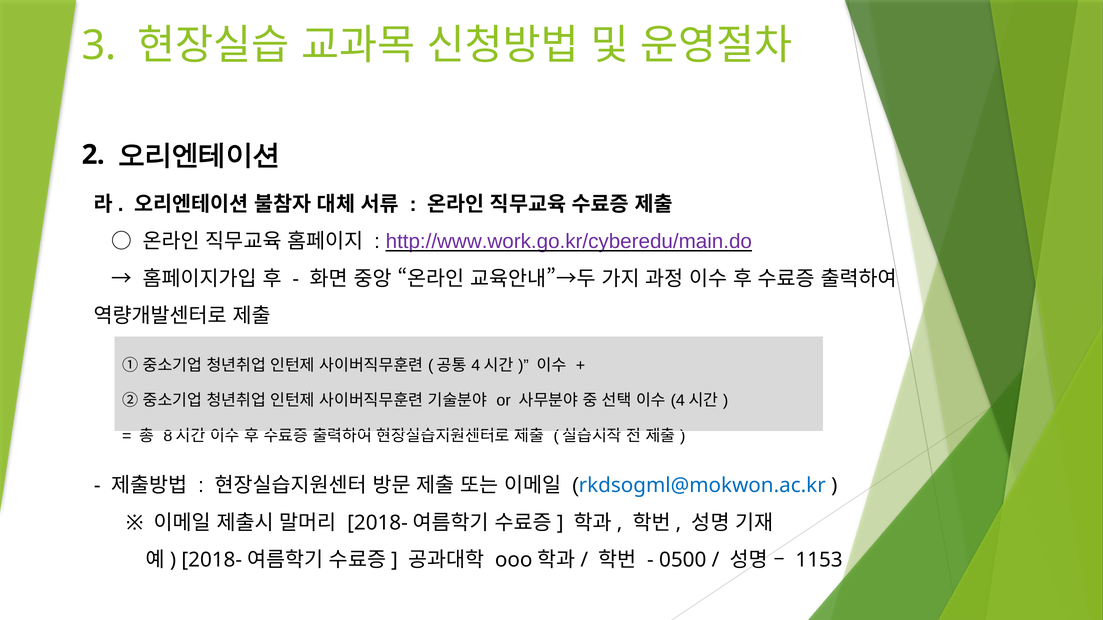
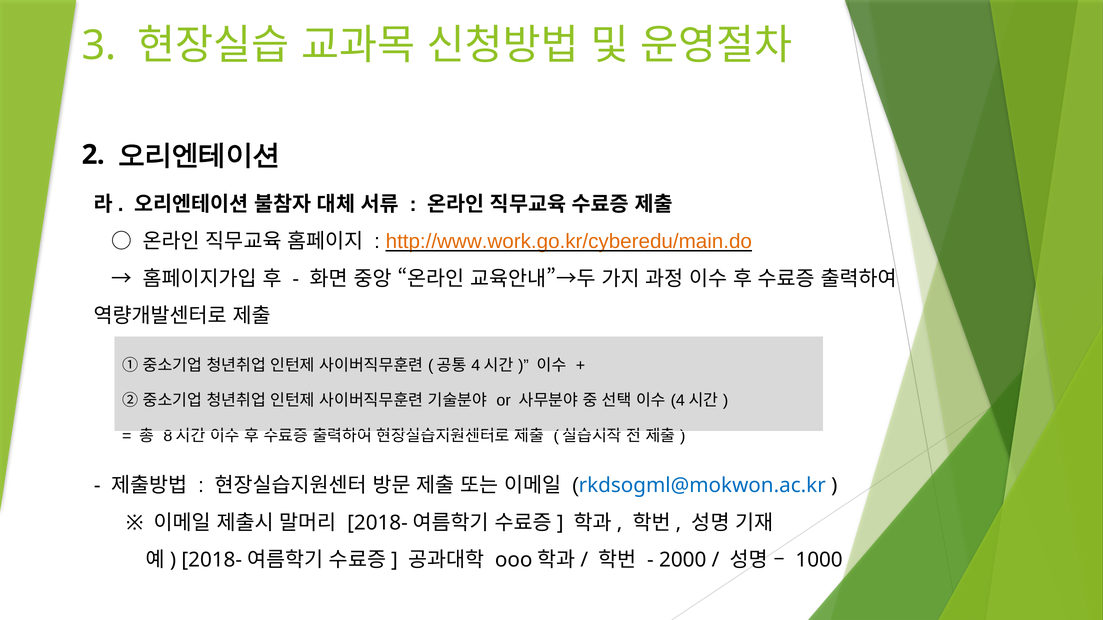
http://www.work.go.kr/cyberedu/main.do colour: purple -> orange (569, 242)
0500: 0500 -> 2000 (683, 560)
1153: 1153 -> 1000 (819, 560)
